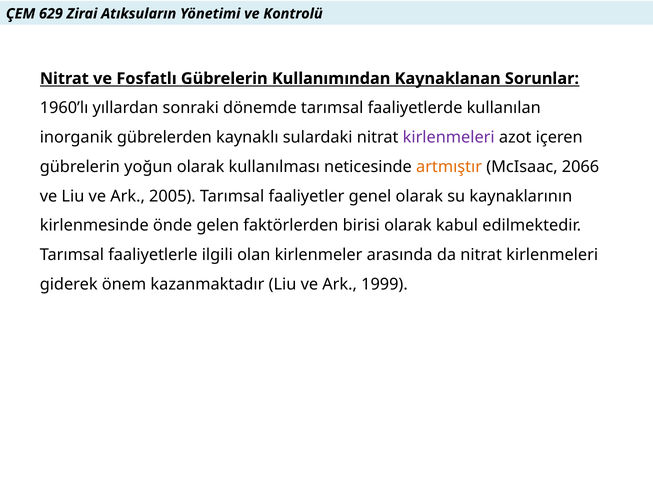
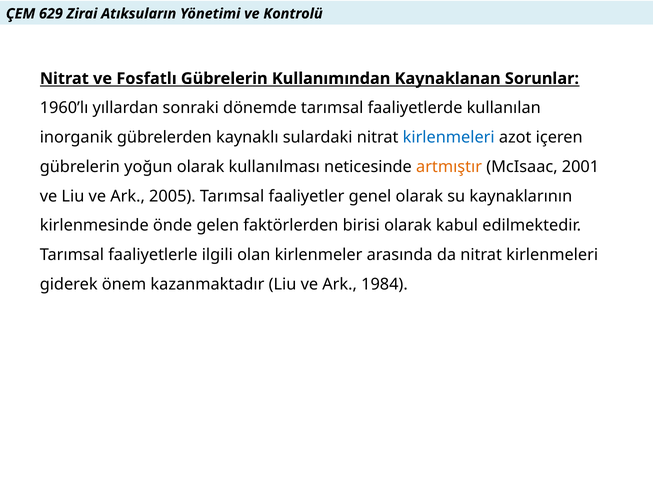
kirlenmeleri colour: purple -> blue (449, 137)
2066: 2066 -> 2001 (580, 167)
1999: 1999 -> 1984 (384, 284)
